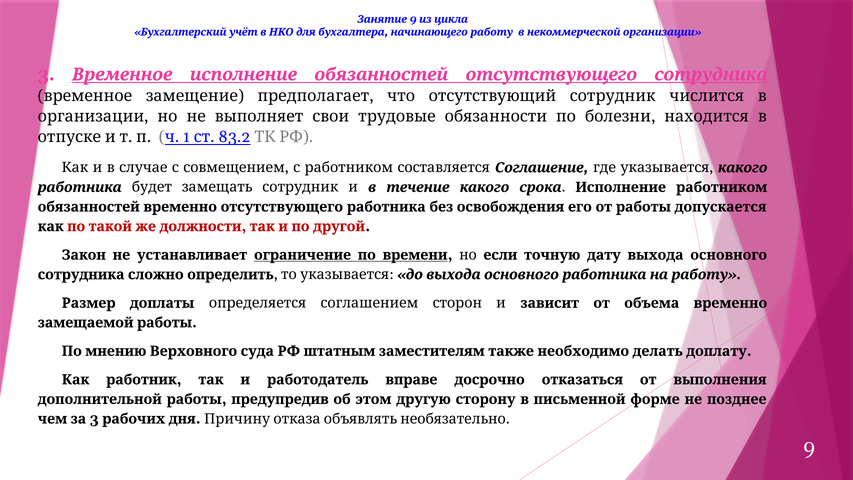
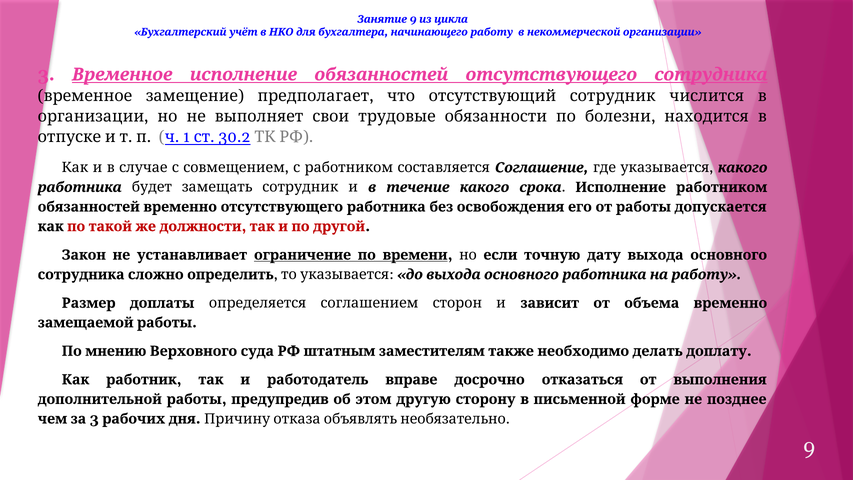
83.2: 83.2 -> 30.2 (234, 137)
